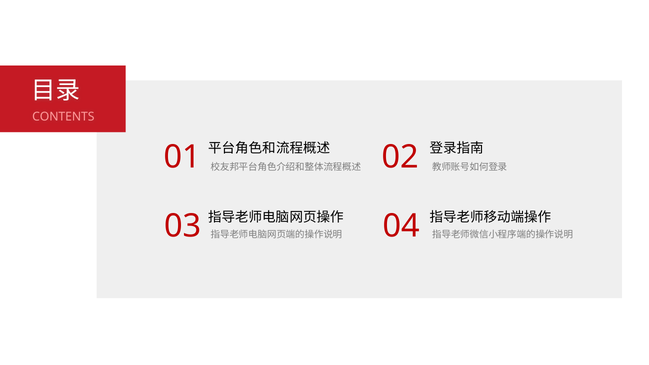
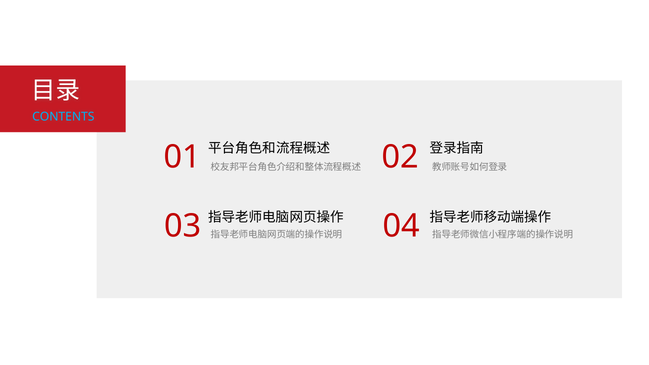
CONTENTS colour: pink -> light blue (63, 117)
